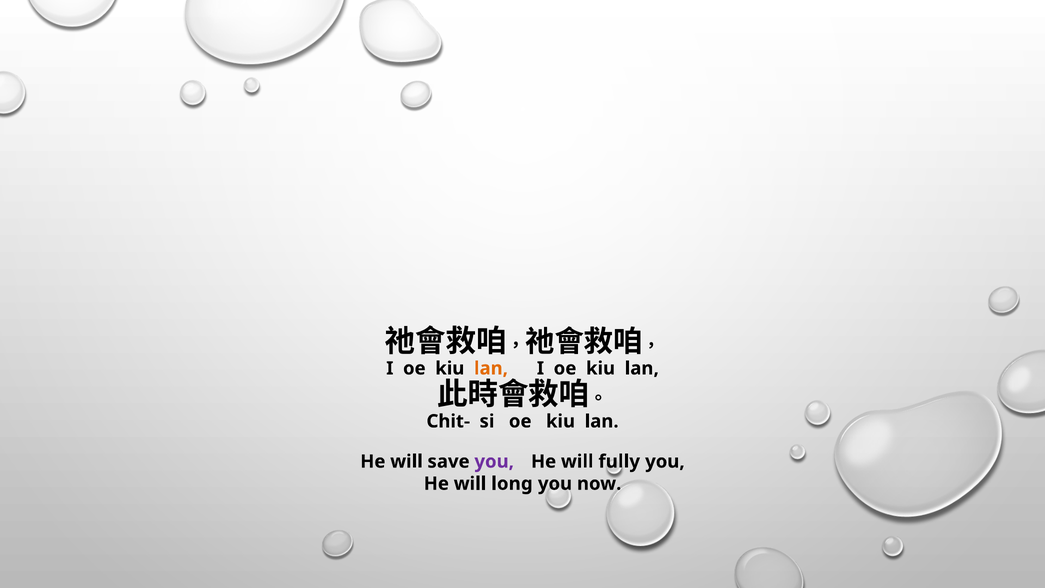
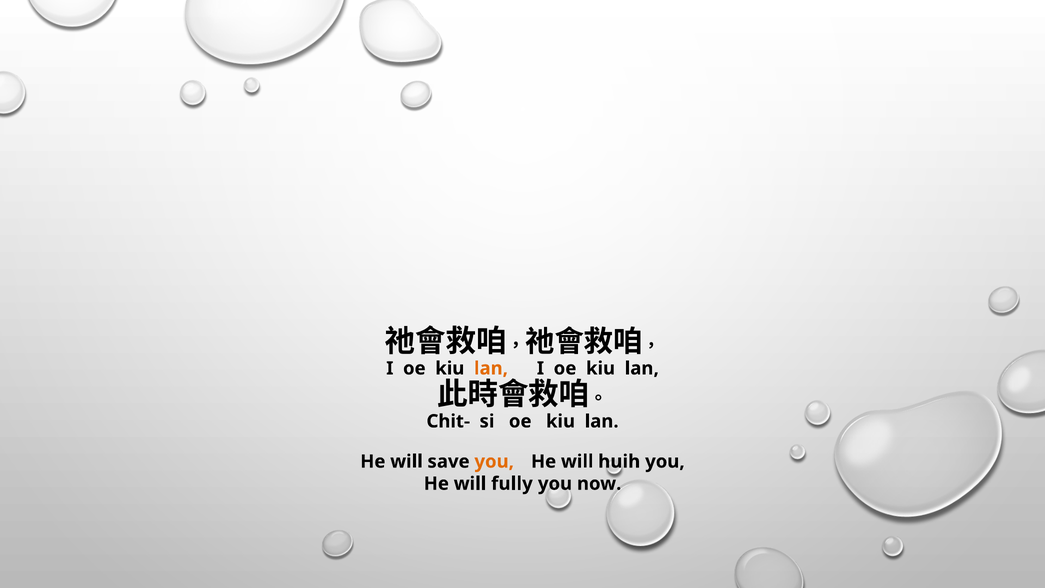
you colour: purple -> orange (494, 461)
fully: fully -> huih (619, 461)
long: long -> fully (512, 484)
